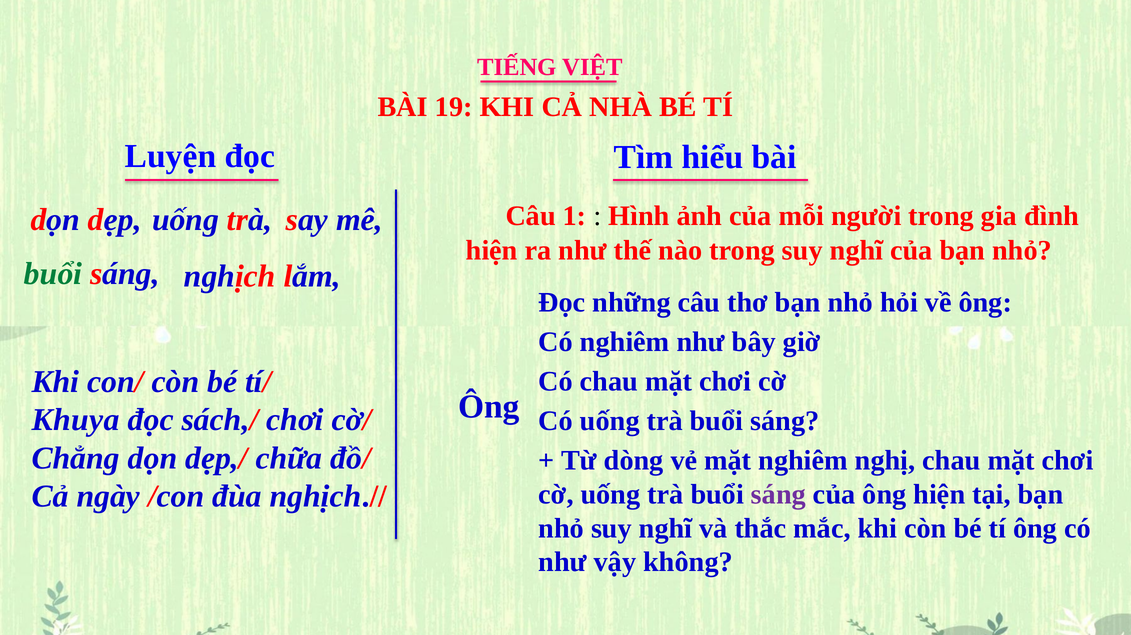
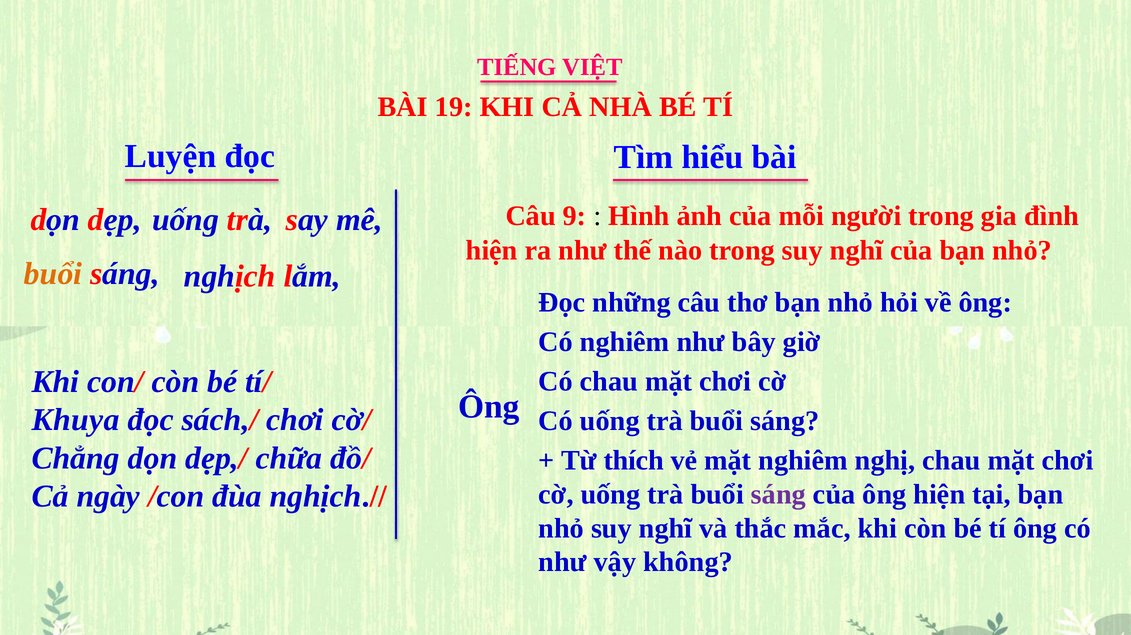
1: 1 -> 9 (575, 216)
buổi colour: green -> orange (53, 274)
dòng: dòng -> thích (634, 461)
